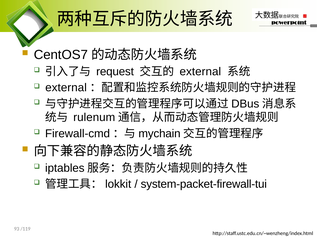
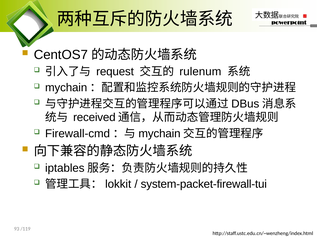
external: external -> rulenum (200, 72)
external: external -> mychain (66, 88)
rulenum: rulenum -> received (94, 117)
